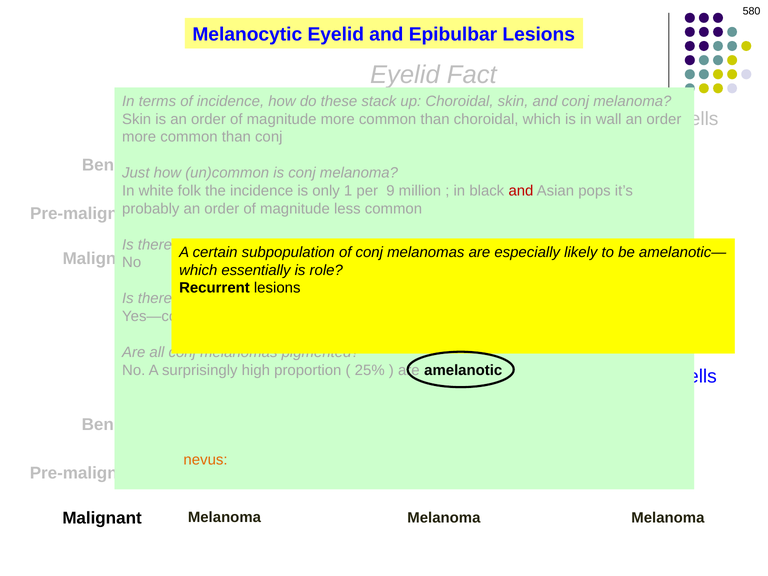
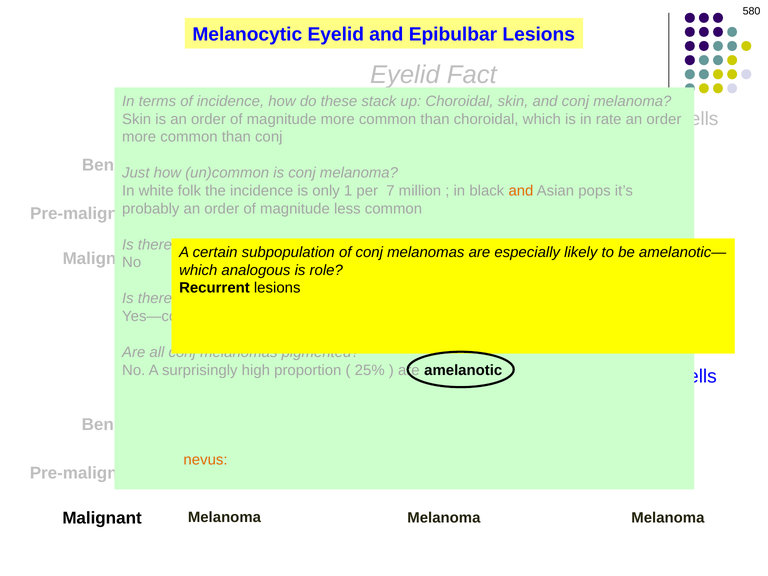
wall: wall -> rate (609, 119)
9: 9 -> 7 (391, 191)
and colour: red -> orange (521, 191)
essentially: essentially -> analogous (256, 270)
